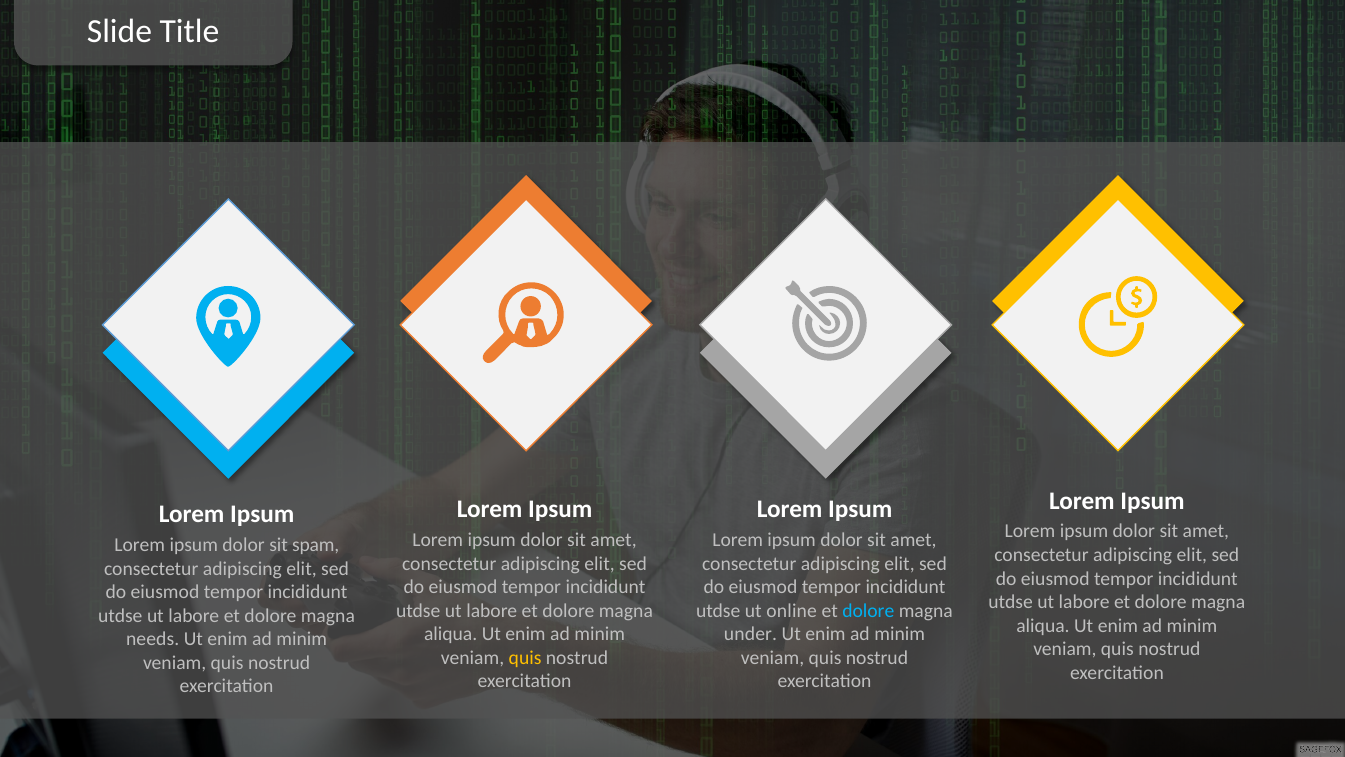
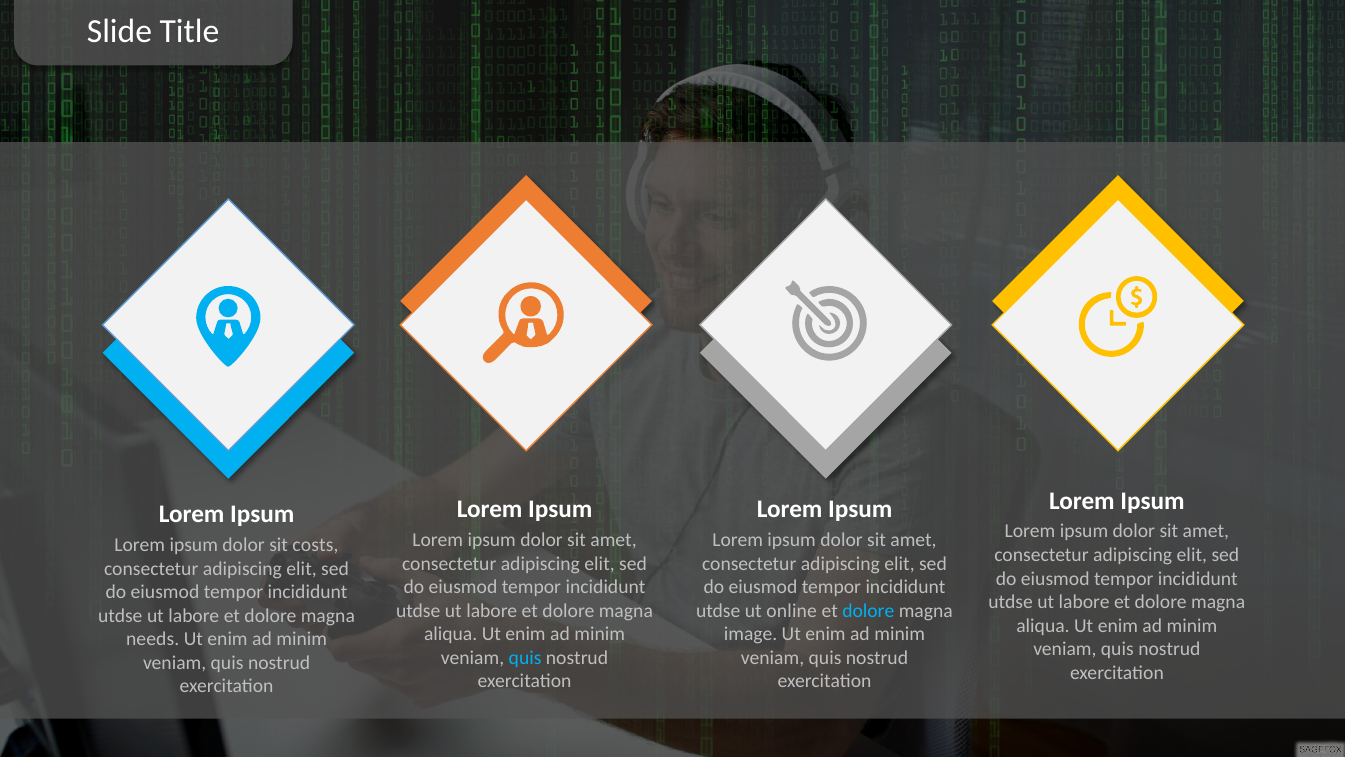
spam: spam -> costs (315, 545)
under: under -> image (751, 634)
quis colour: yellow -> light blue (525, 657)
